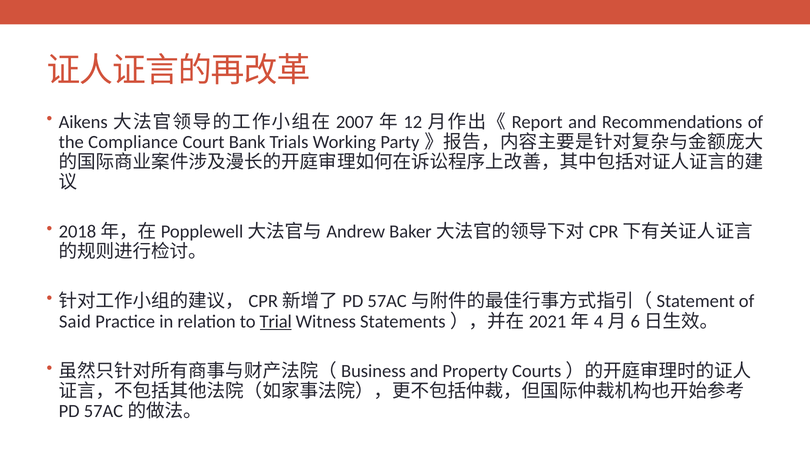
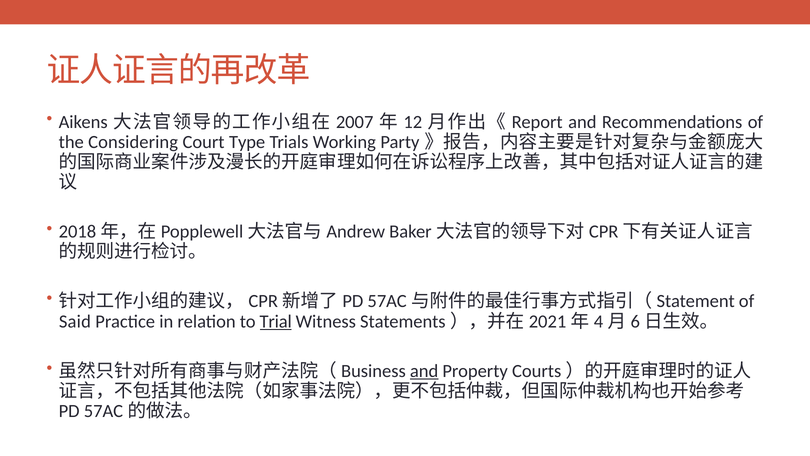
Compliance: Compliance -> Considering (133, 142)
Bank: Bank -> Type (247, 142)
and underline: none -> present (424, 371)
